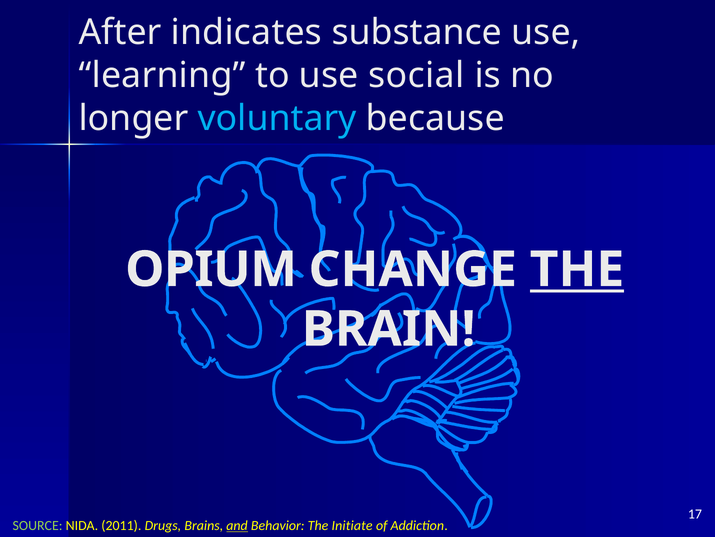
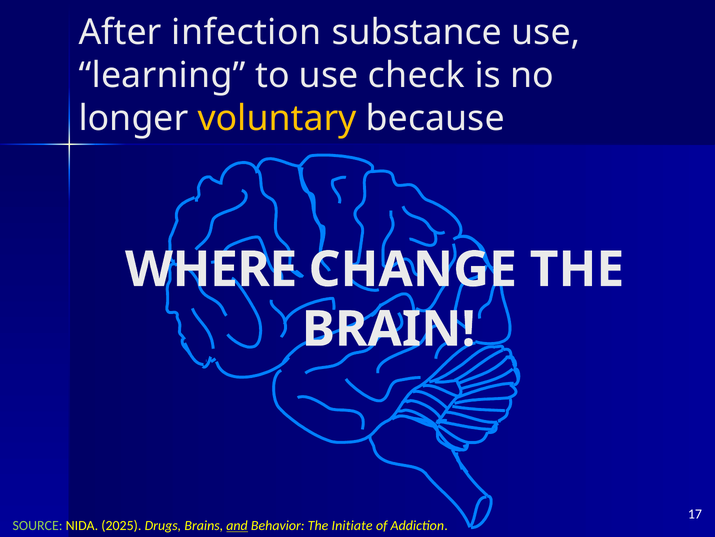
indicates: indicates -> infection (246, 32)
social: social -> check (416, 75)
voluntary colour: light blue -> yellow (277, 118)
OPIUM: OPIUM -> WHERE (211, 269)
THE underline: present -> none (577, 269)
2011: 2011 -> 2025 (121, 525)
